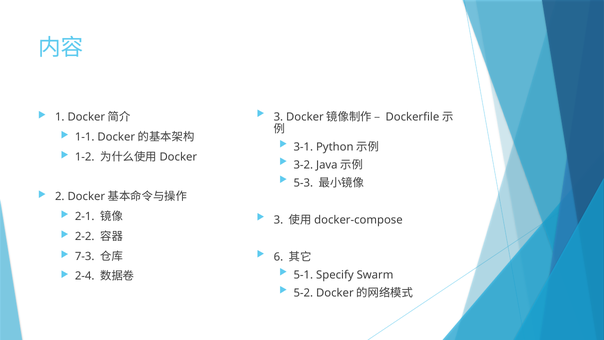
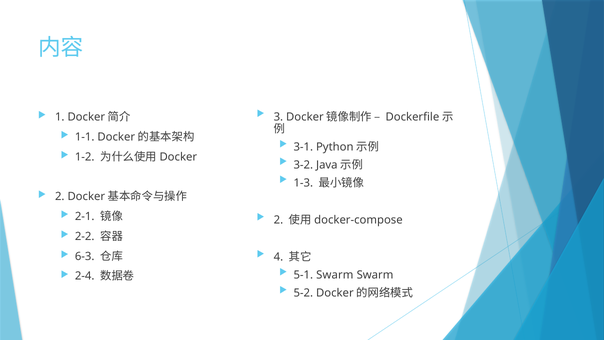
5-3: 5-3 -> 1-3 (303, 183)
3: 3 -> 2 (278, 220)
6: 6 -> 4 (278, 257)
7-3: 7-3 -> 6-3 (85, 256)
5-1 Specify: Specify -> Swarm (335, 275)
